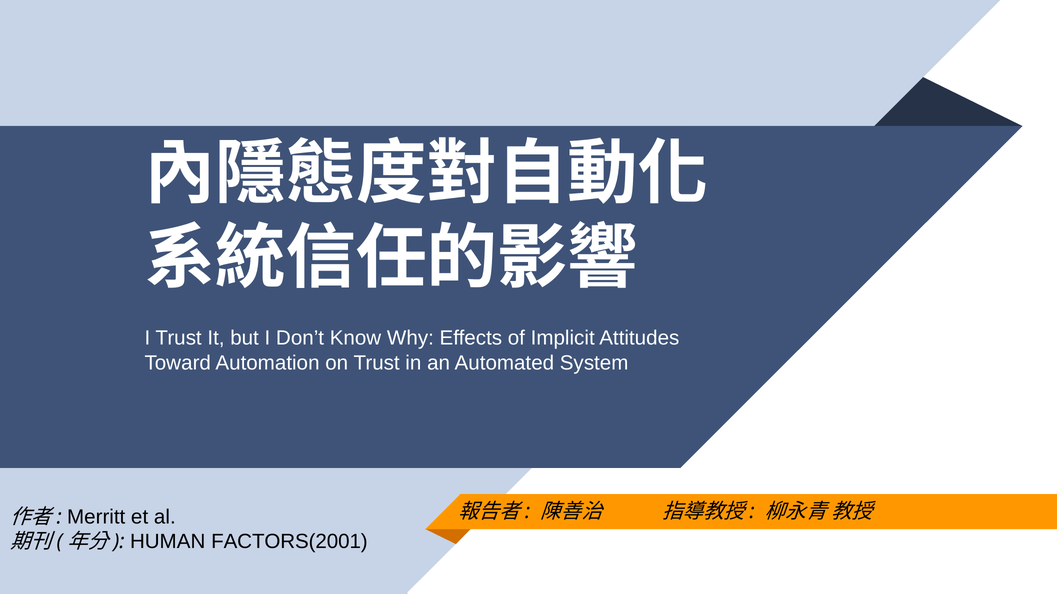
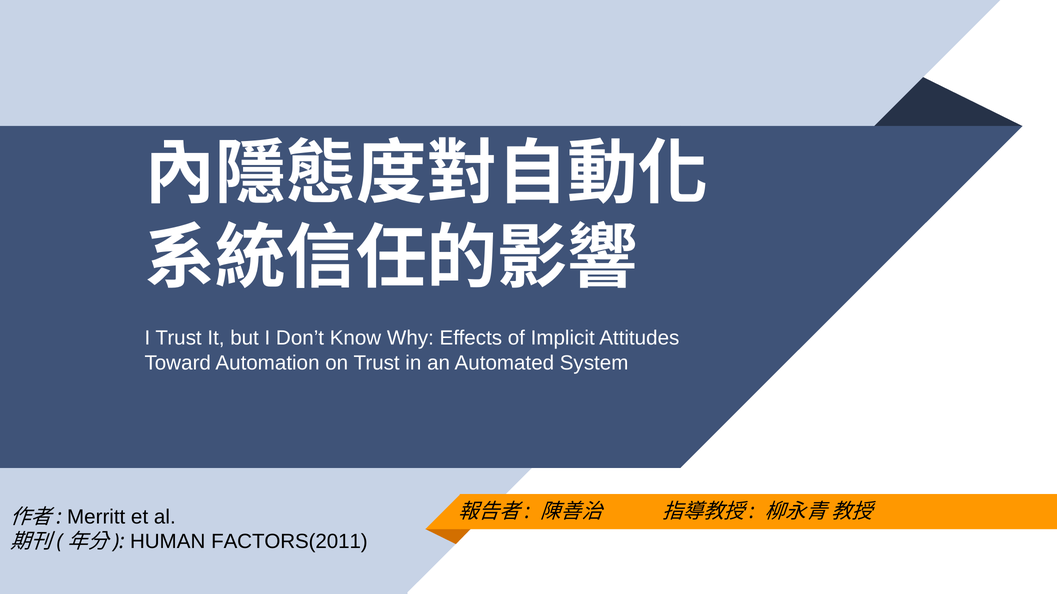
FACTORS(2001: FACTORS(2001 -> FACTORS(2011 (289, 542)
